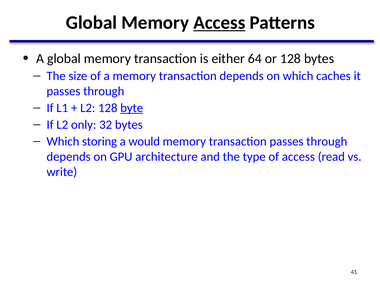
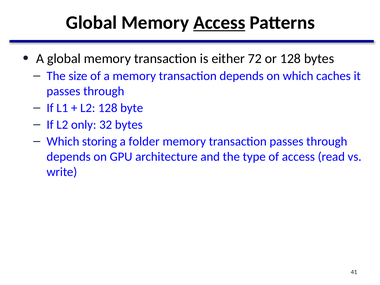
64: 64 -> 72 (255, 59)
byte underline: present -> none (132, 108)
would: would -> folder (144, 141)
